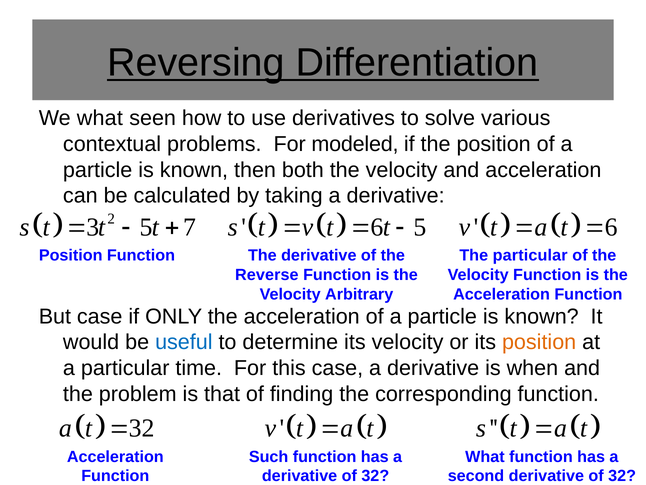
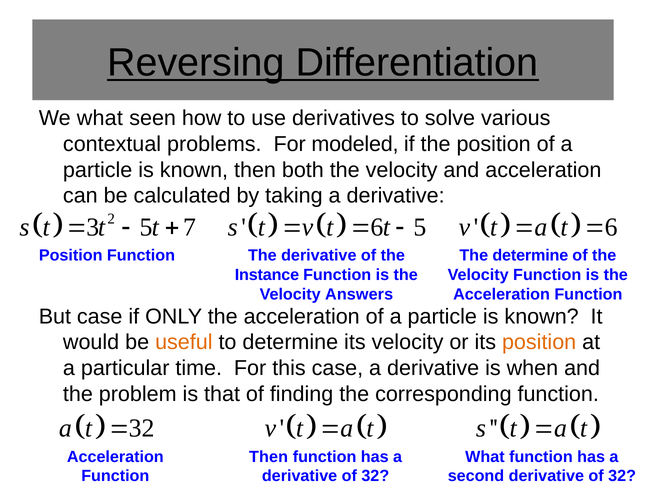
The particular: particular -> determine (530, 255)
Reverse: Reverse -> Instance (267, 274)
Arbitrary: Arbitrary -> Answers (359, 294)
useful colour: blue -> orange (184, 342)
Such: Such -> Then (269, 456)
